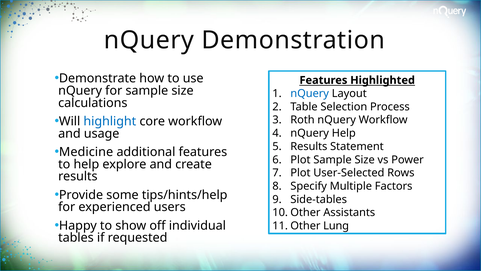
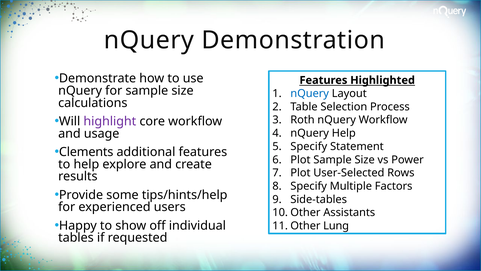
highlight colour: blue -> purple (110, 121)
Results: Results -> Specify (309, 146)
Medicine: Medicine -> Clements (86, 152)
